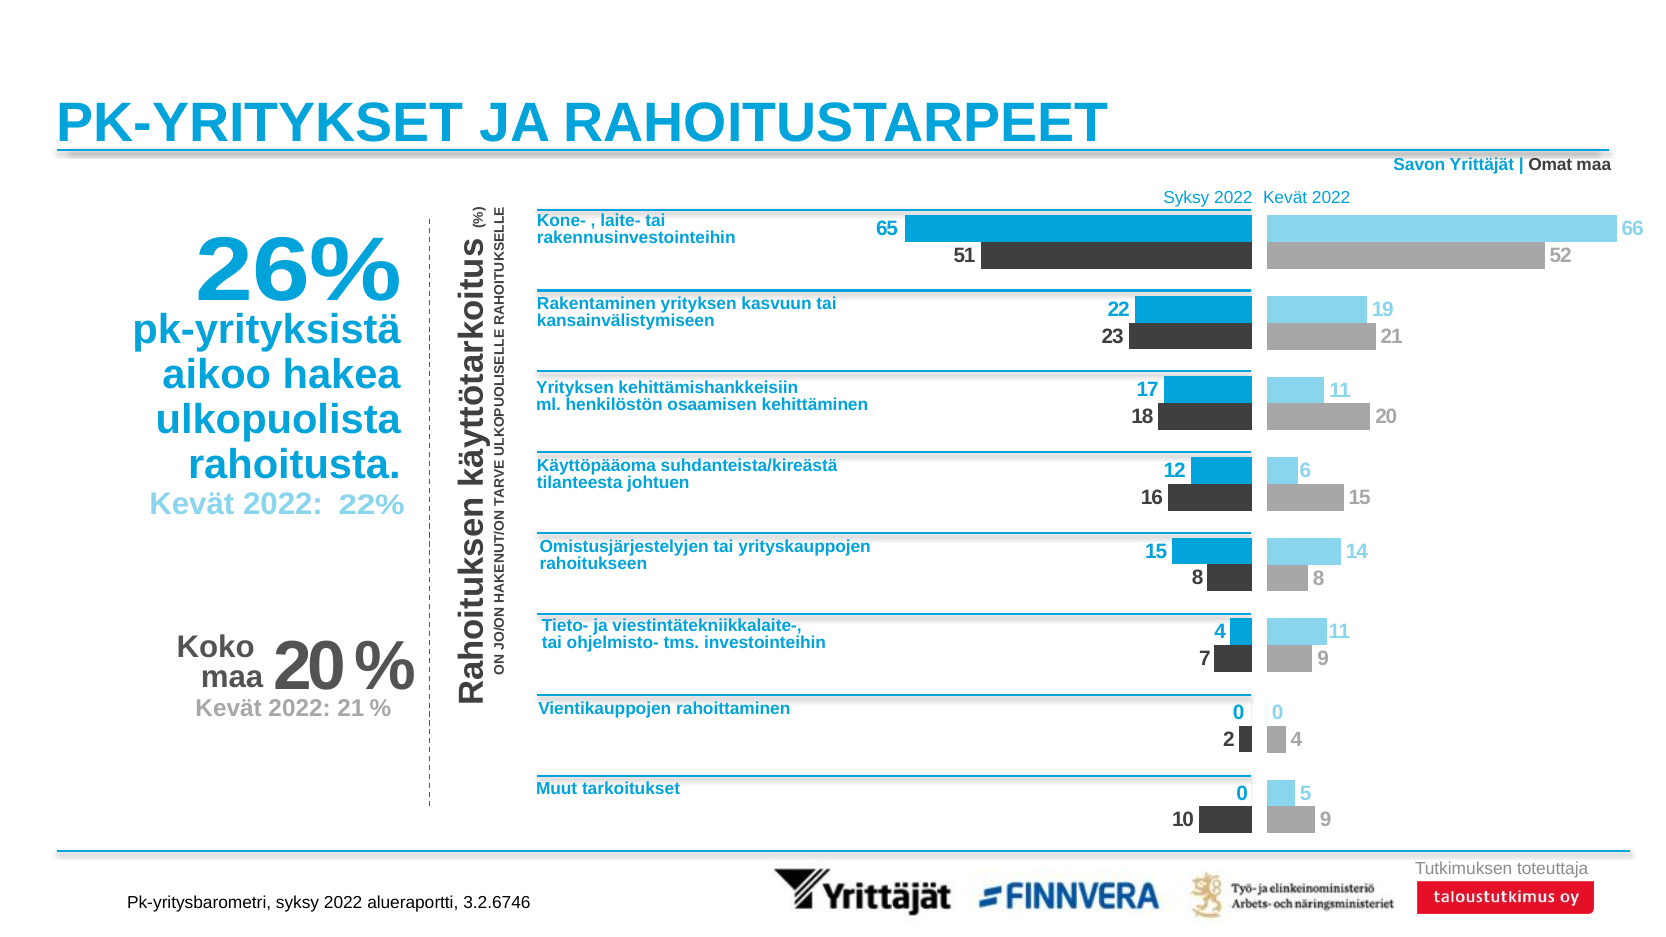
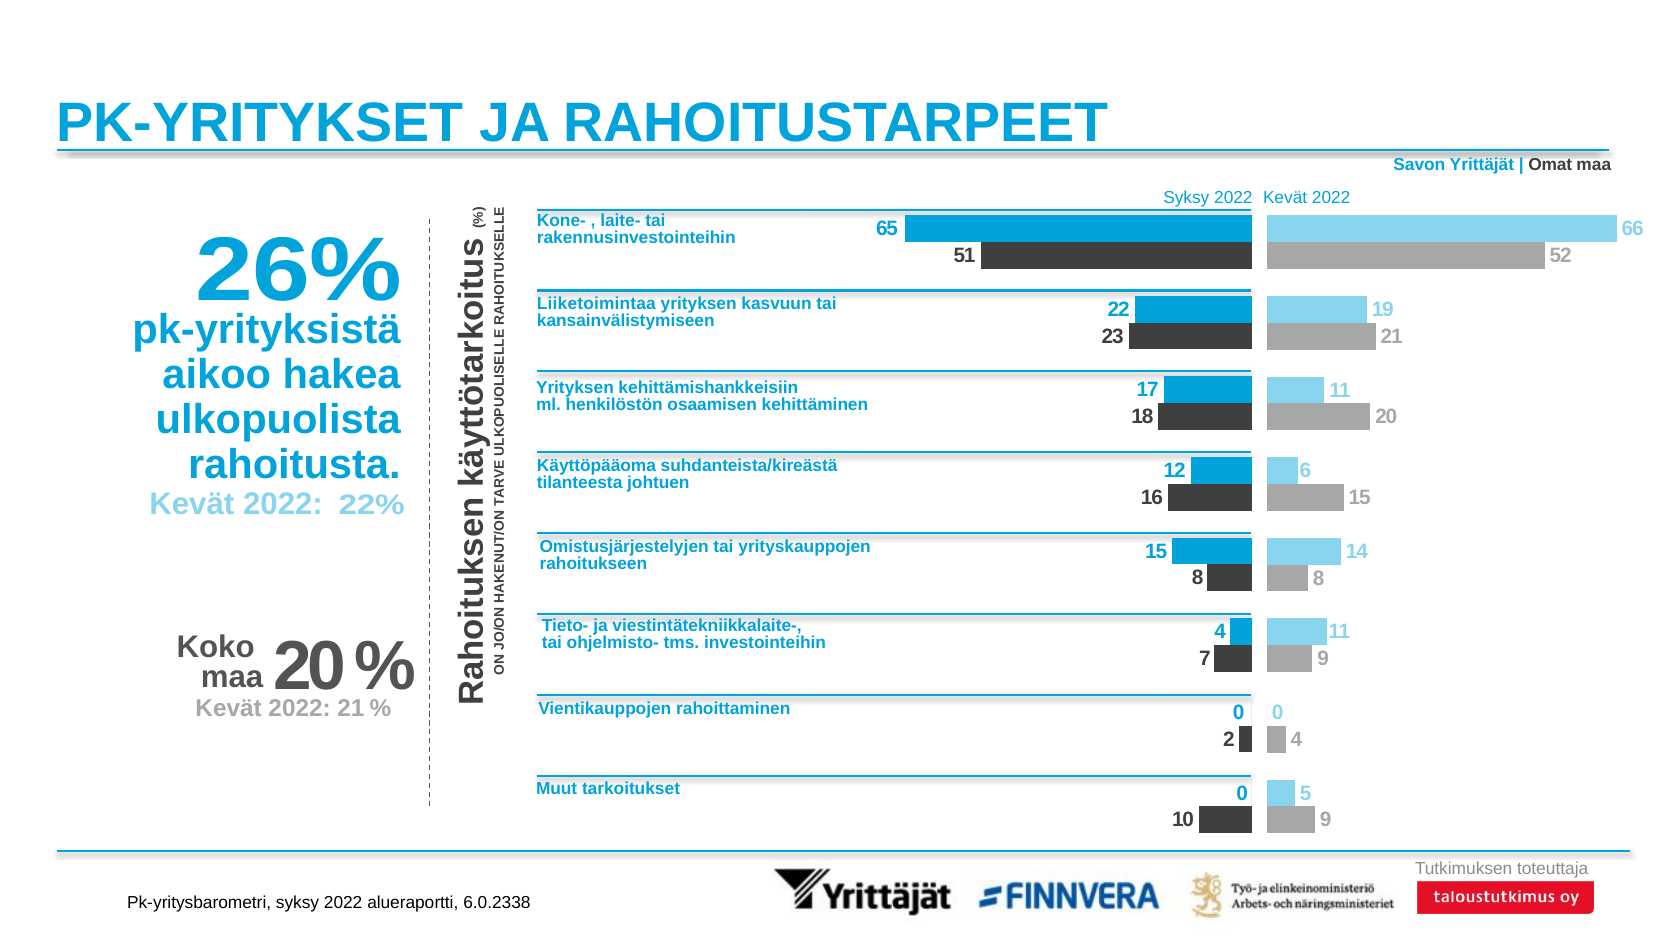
Rakentaminen: Rakentaminen -> Liiketoimintaa (596, 304)
3.2.6746: 3.2.6746 -> 6.0.2338 (497, 903)
